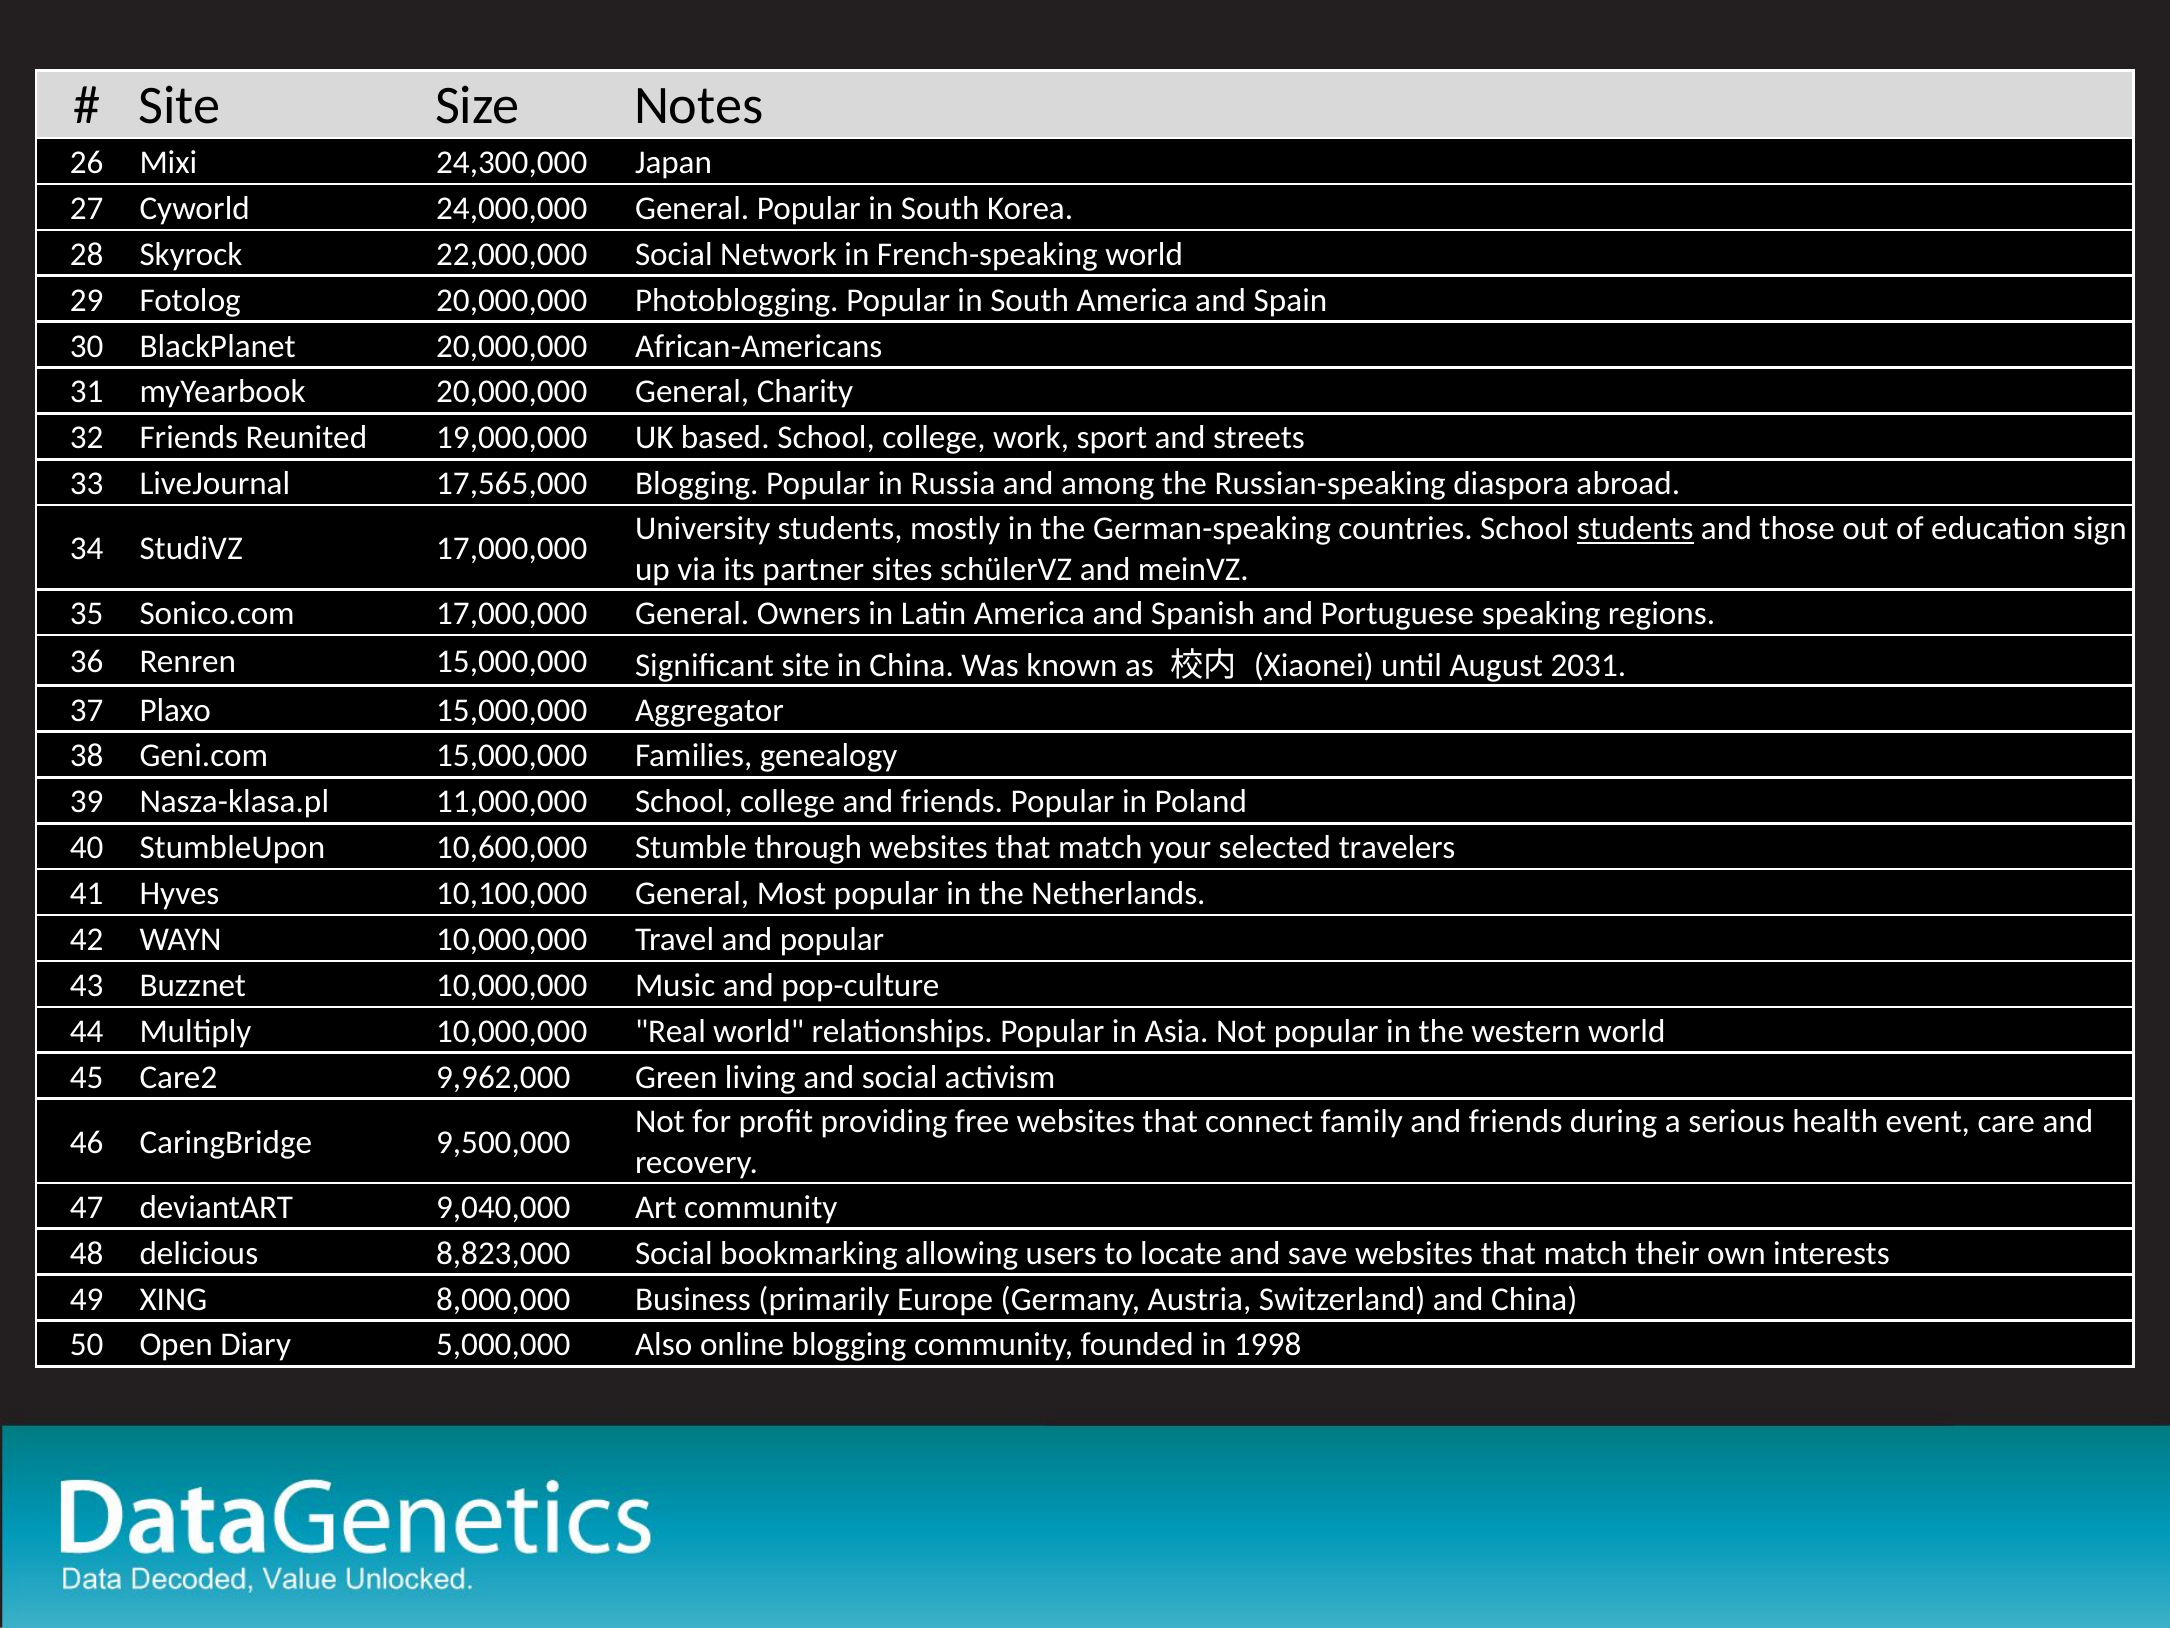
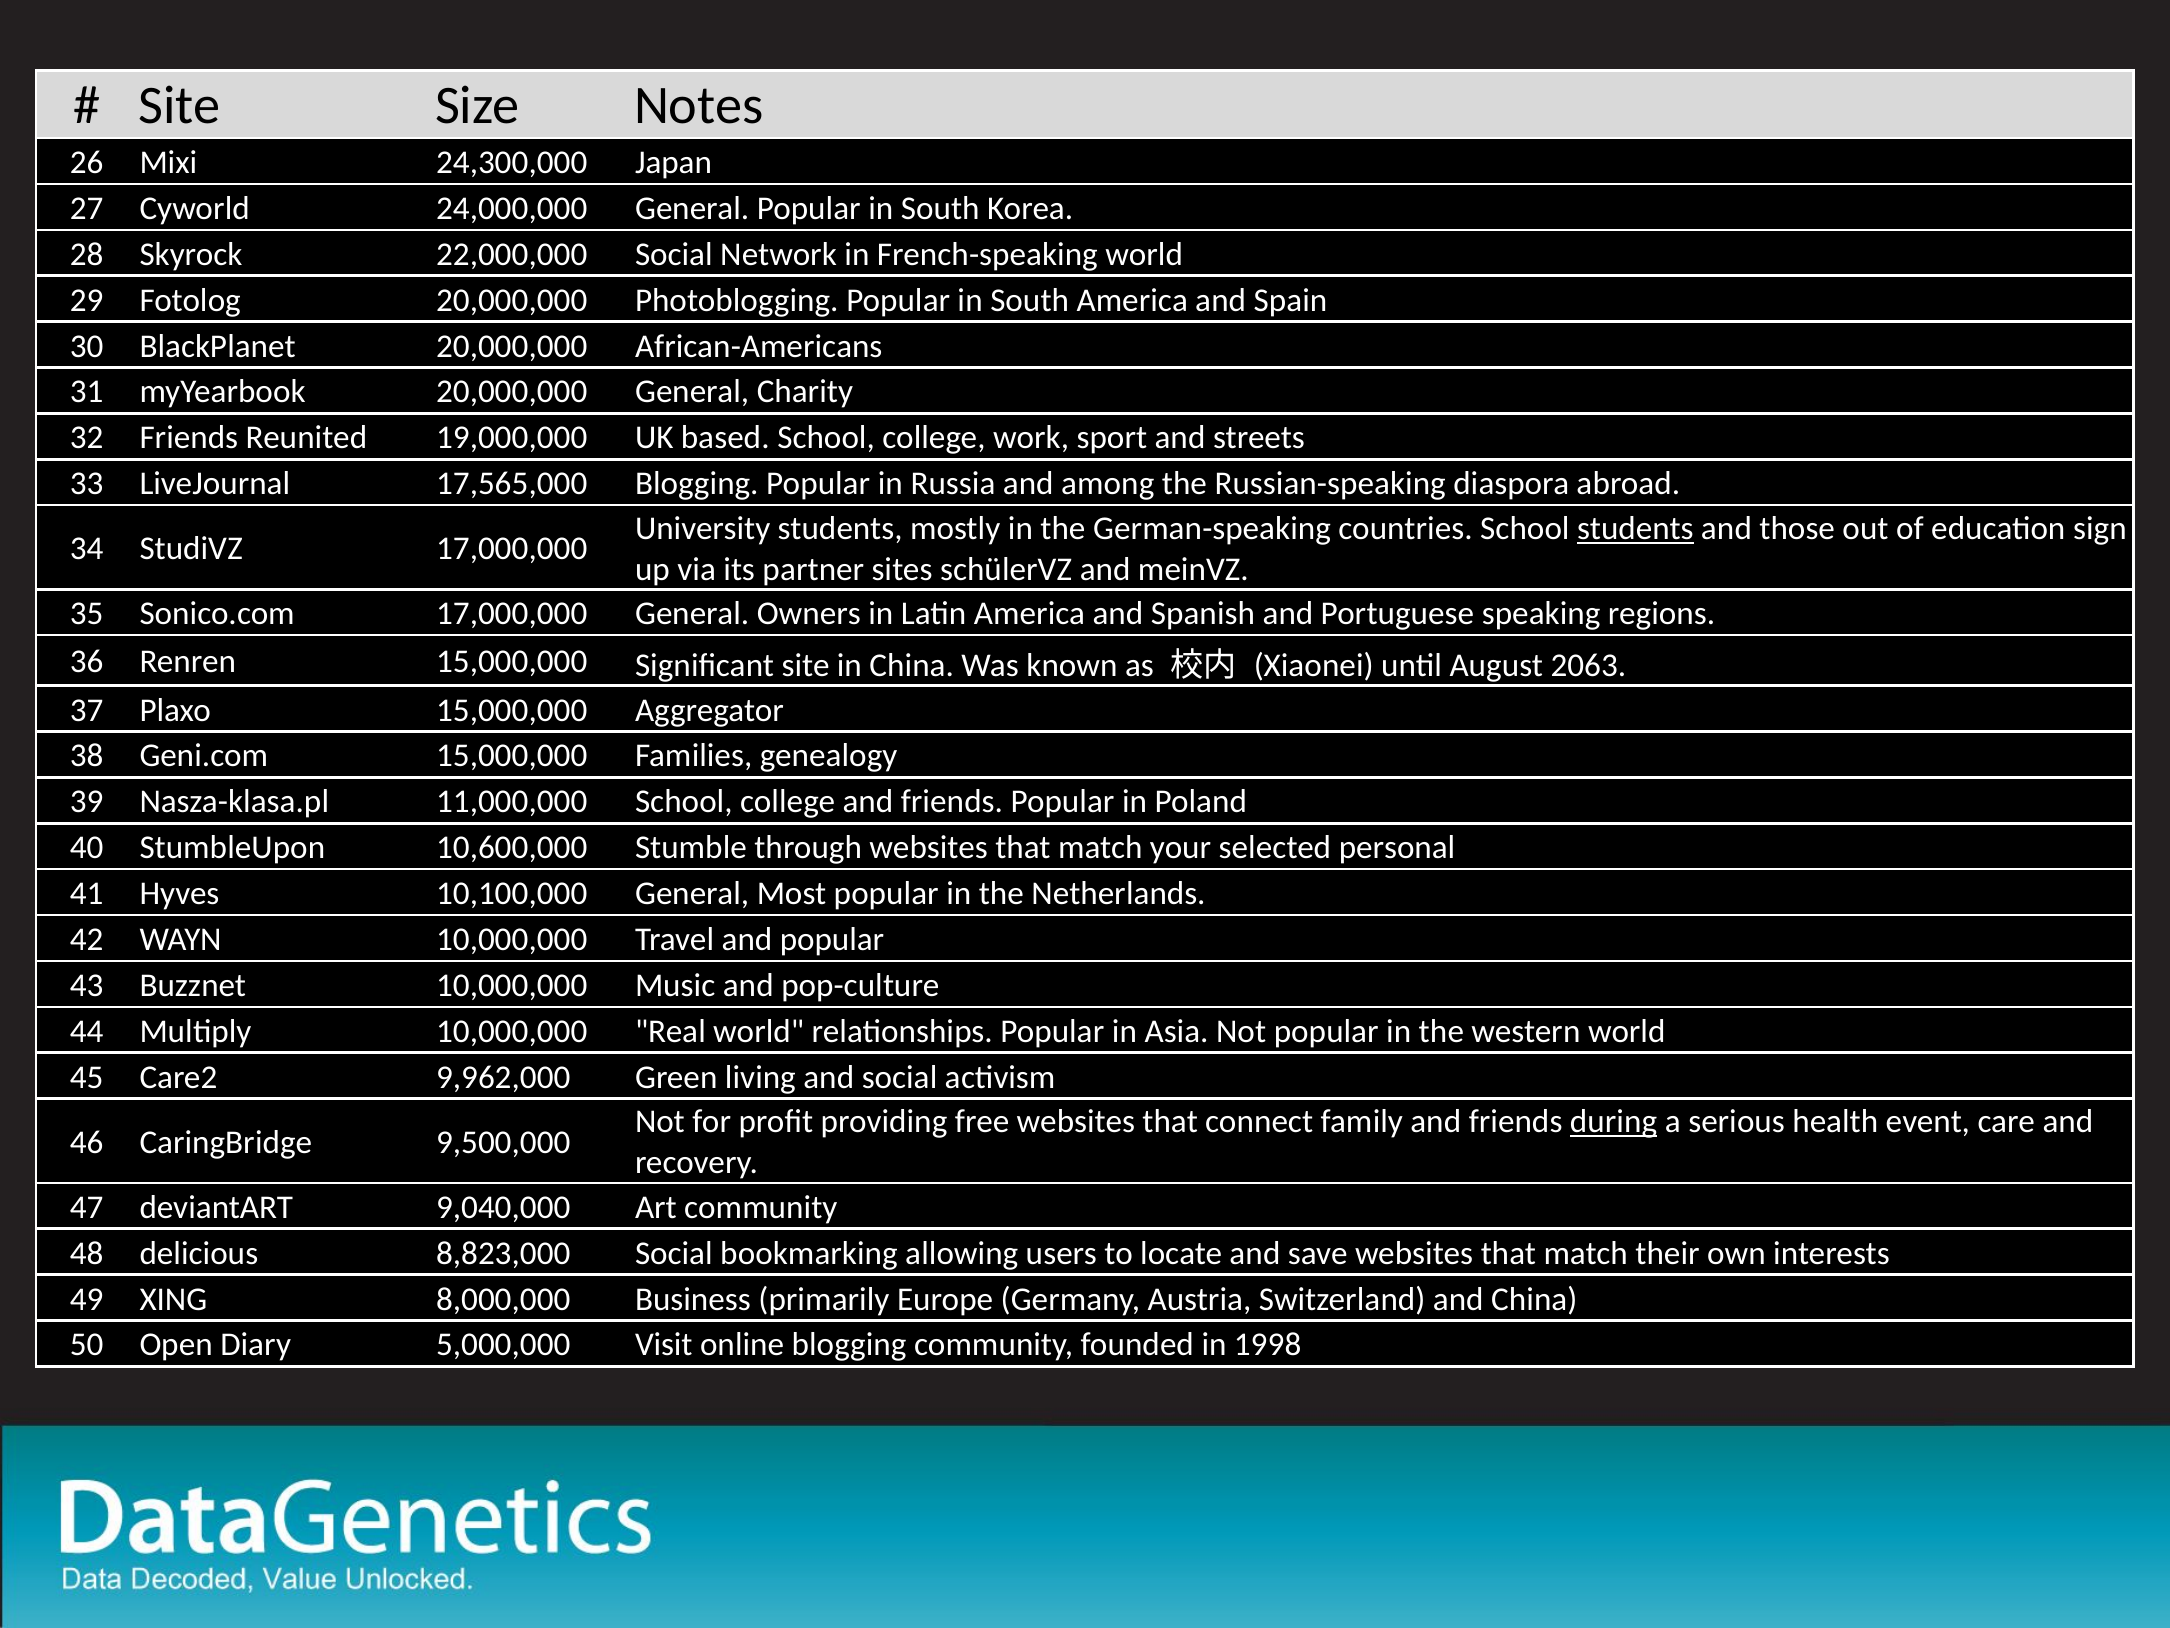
2031: 2031 -> 2063 (1588, 665)
travelers: travelers -> personal (1397, 848)
during underline: none -> present (1614, 1121)
Also: Also -> Visit (664, 1345)
